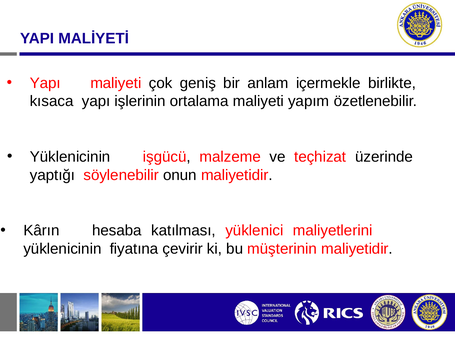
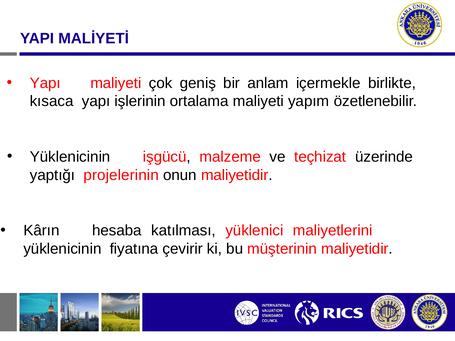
söylenebilir: söylenebilir -> projelerinin (121, 175)
